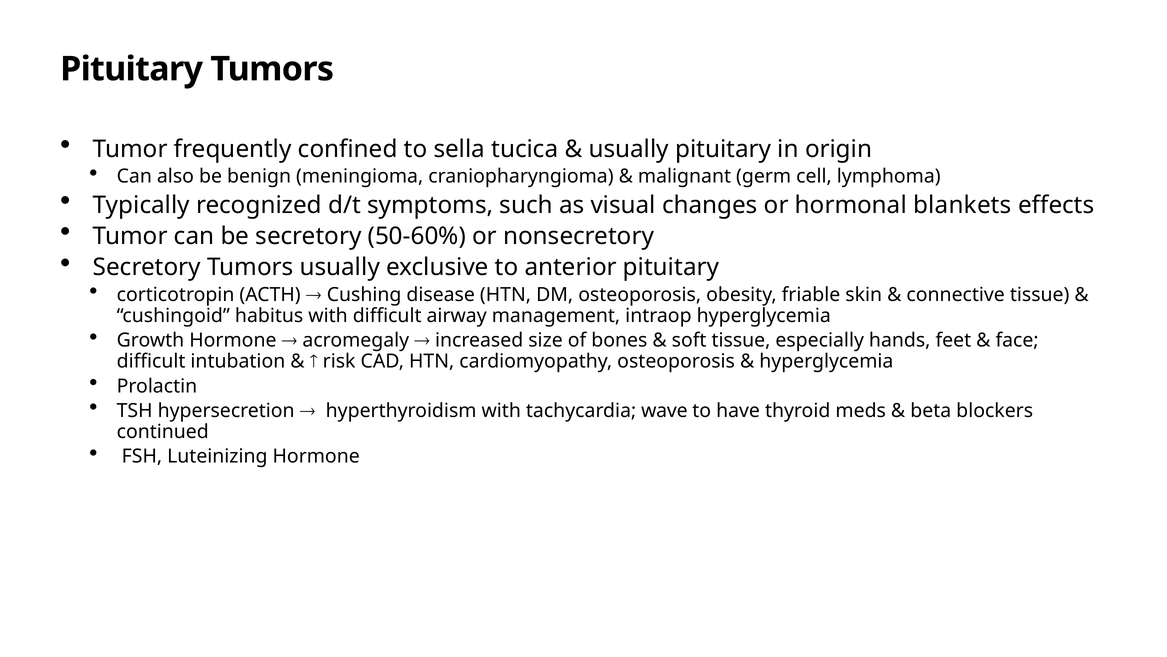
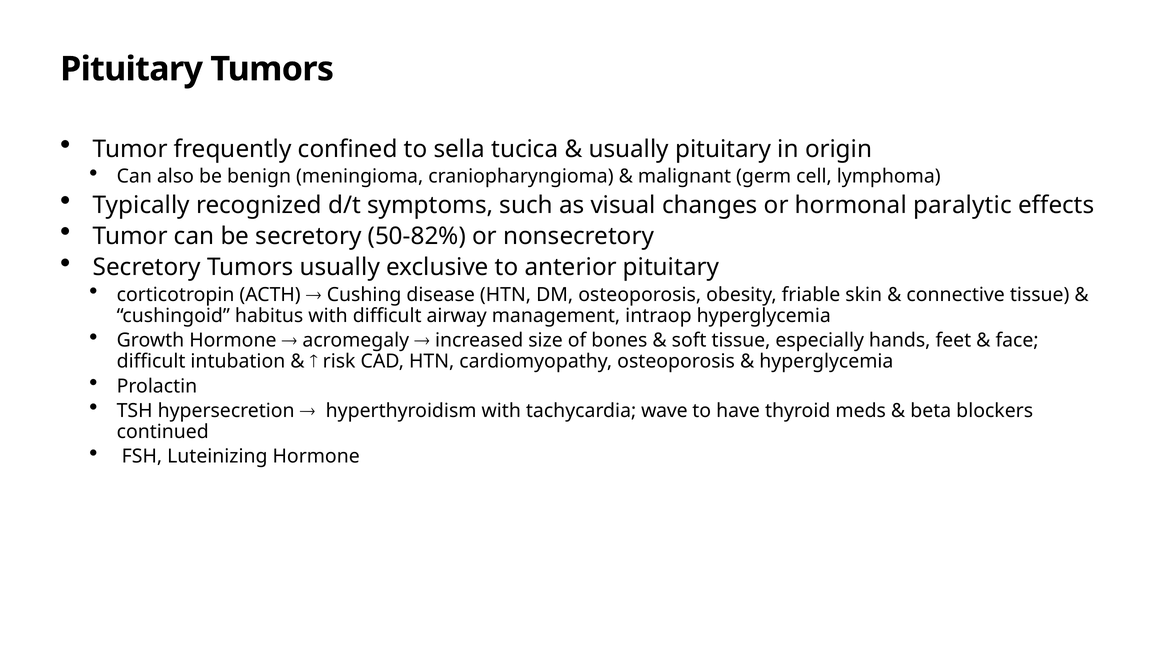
blankets: blankets -> paralytic (962, 205)
50-60%: 50-60% -> 50-82% (417, 236)
